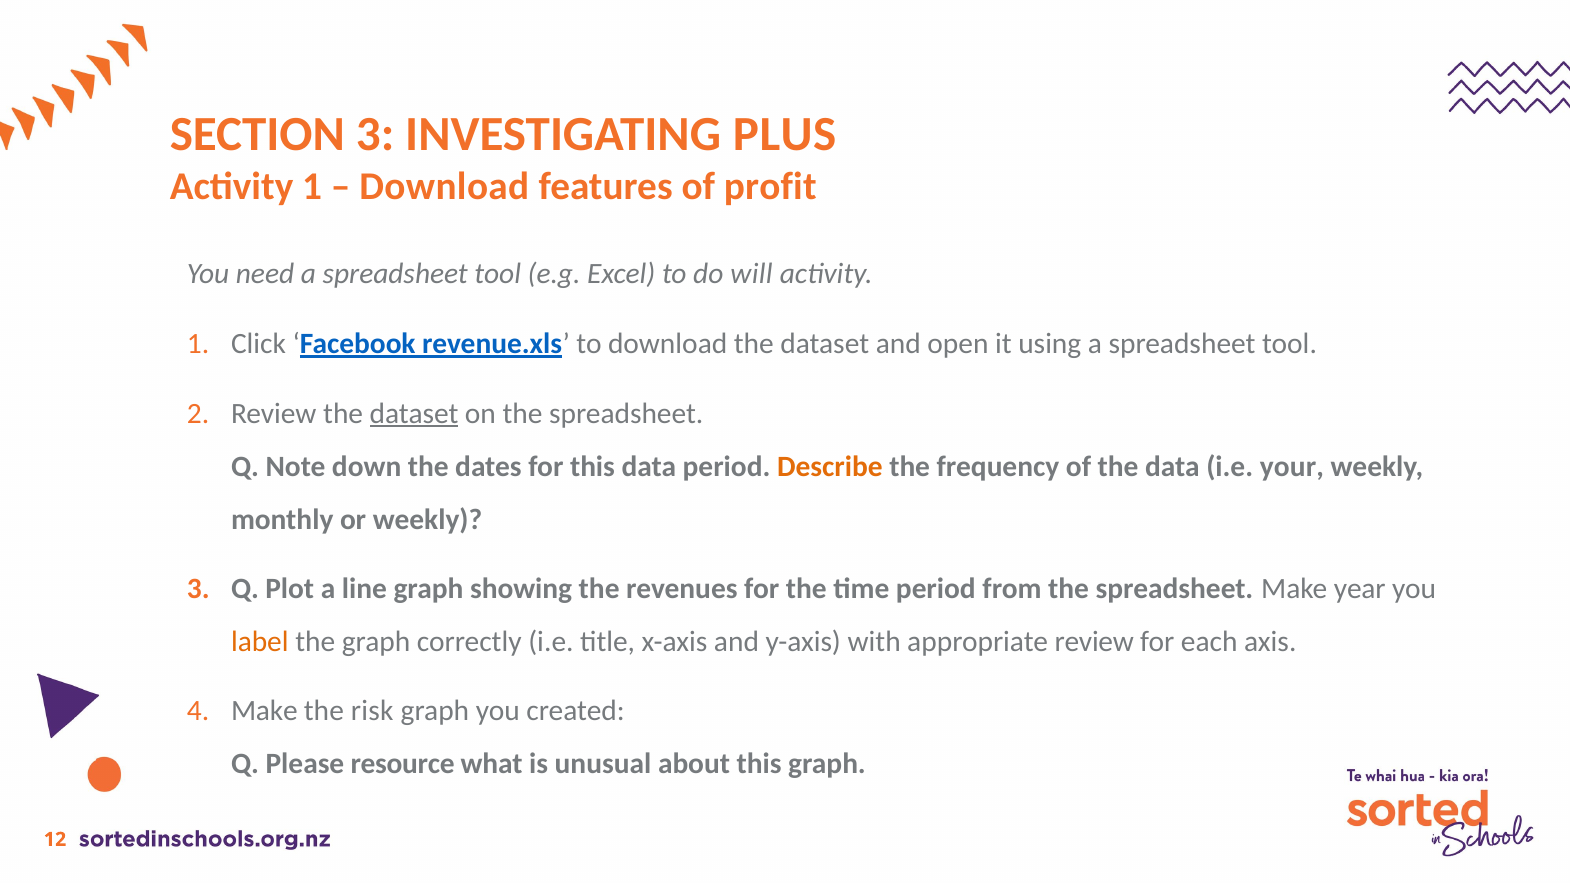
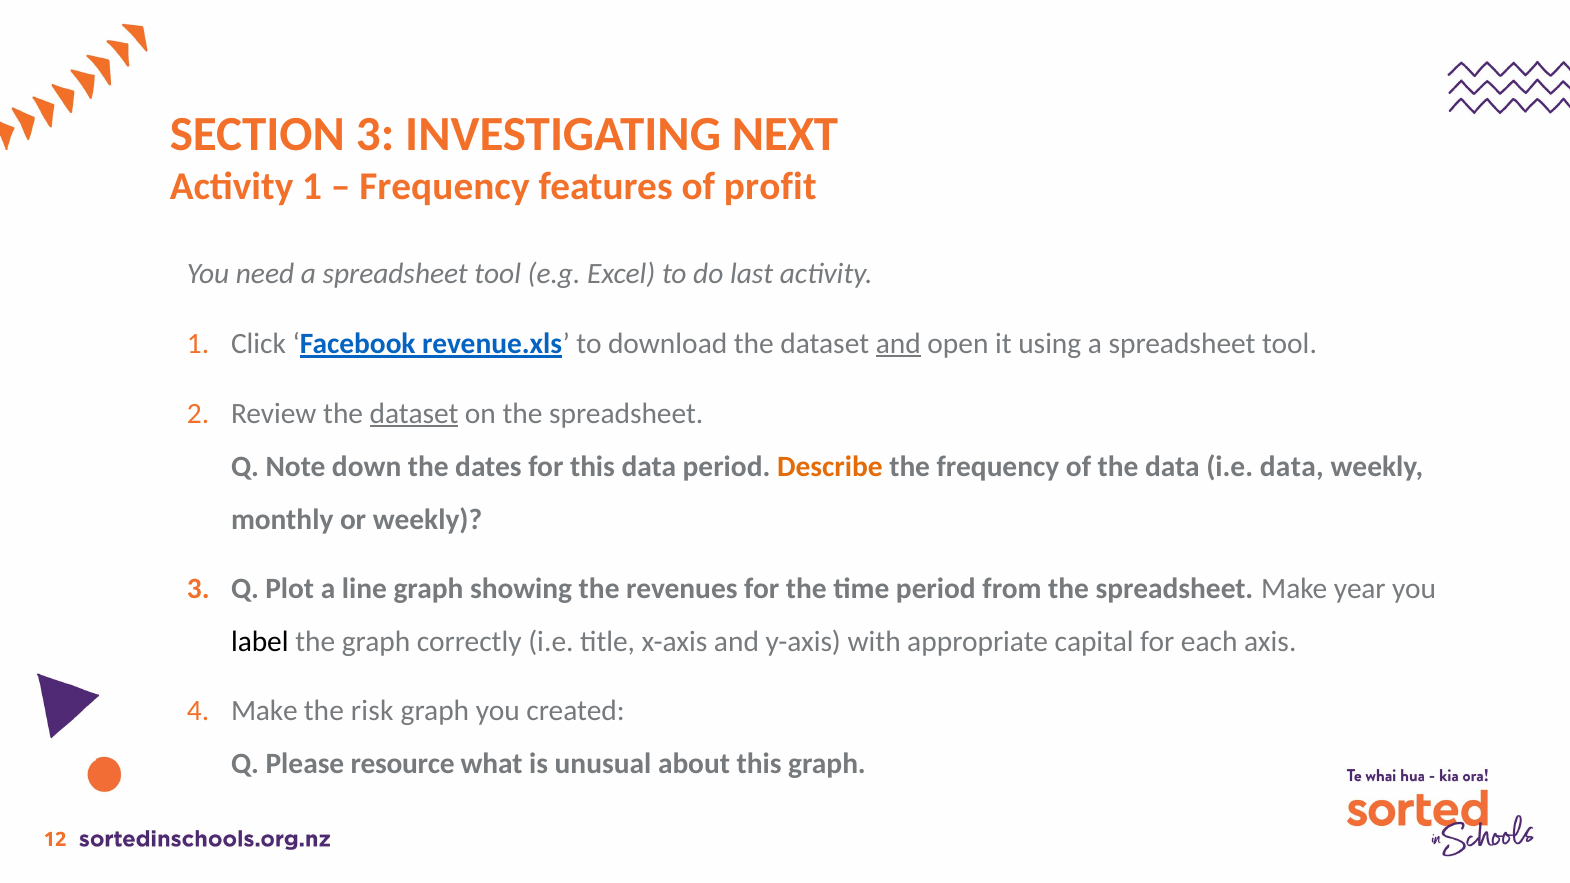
PLUS: PLUS -> NEXT (785, 135)
Download: Download -> Frequency (444, 187)
will: will -> last (752, 274)
and underline: none -> present (898, 343)
i.e your: your -> data (1292, 466)
label colour: orange -> black (260, 642)
appropriate review: review -> capital (1094, 642)
